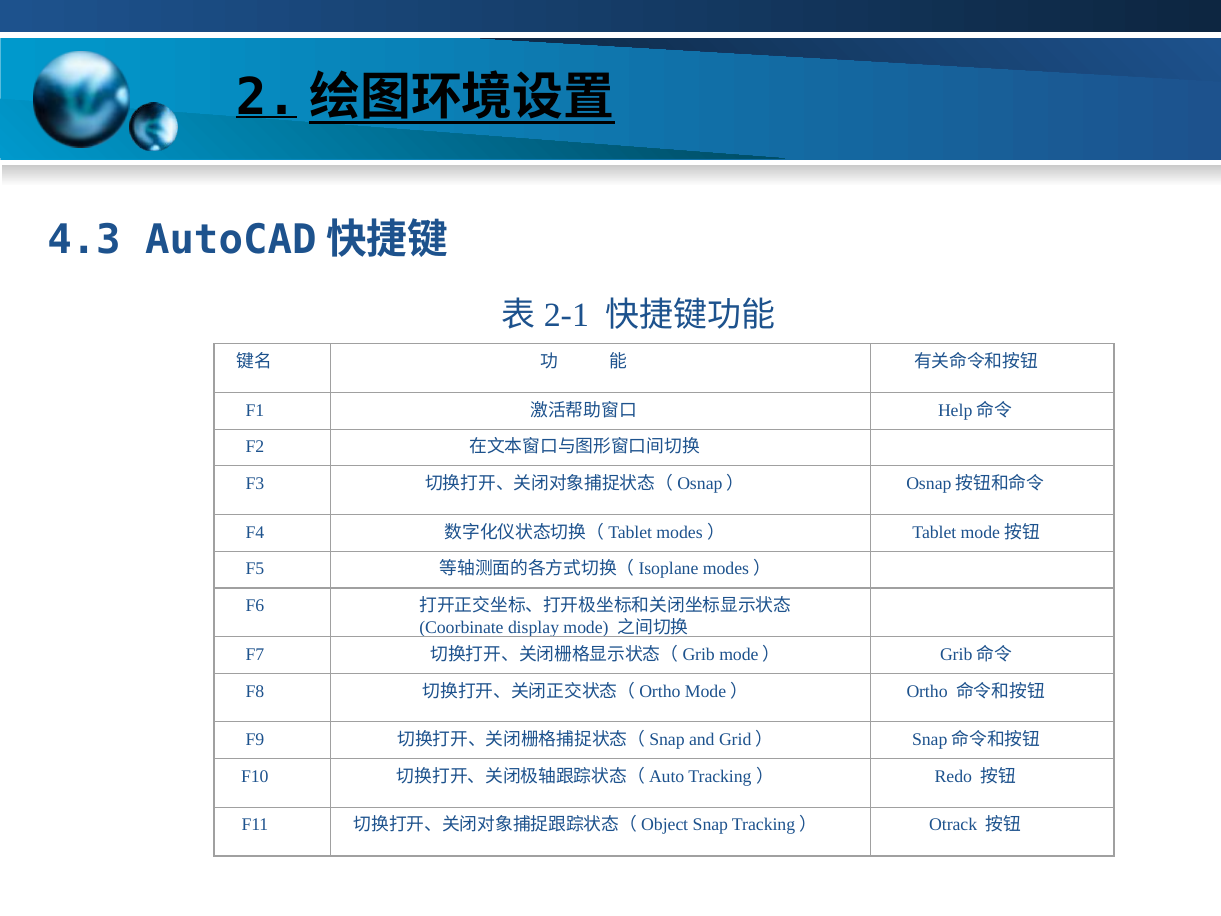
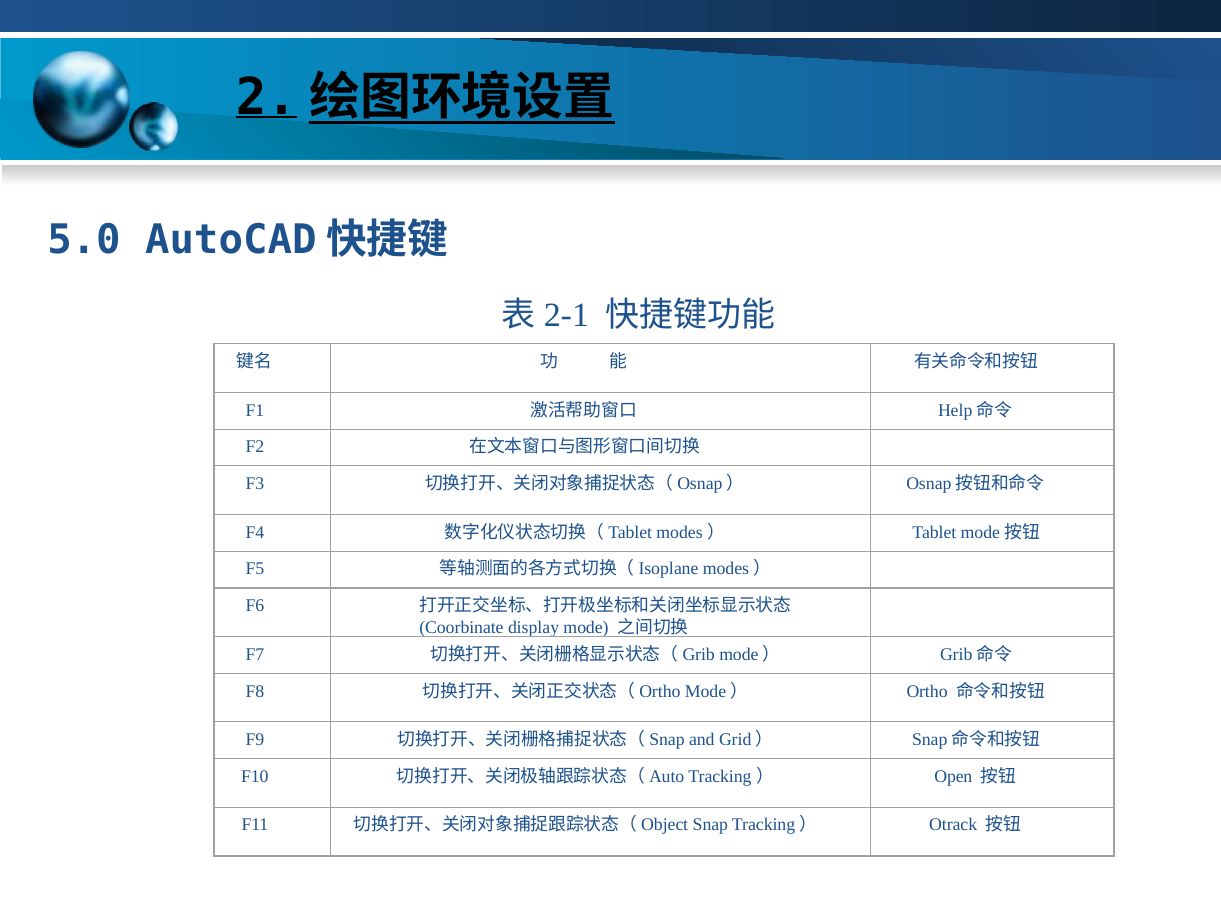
4.3: 4.3 -> 5.0 (84, 240)
Redo: Redo -> Open (953, 776)
